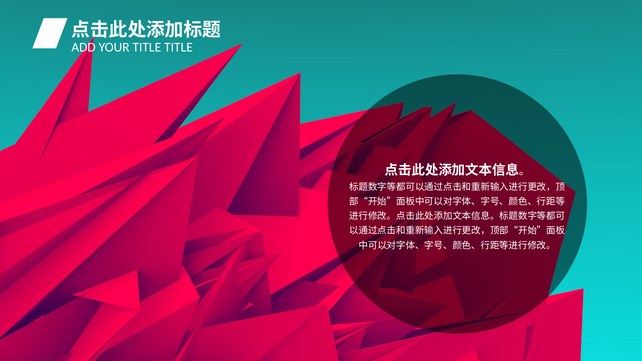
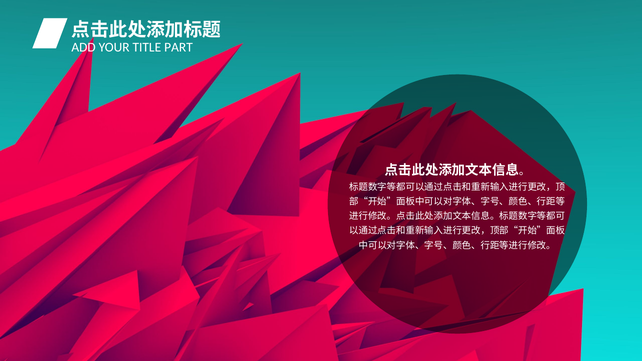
TITLE TITLE: TITLE -> PART (178, 48)
